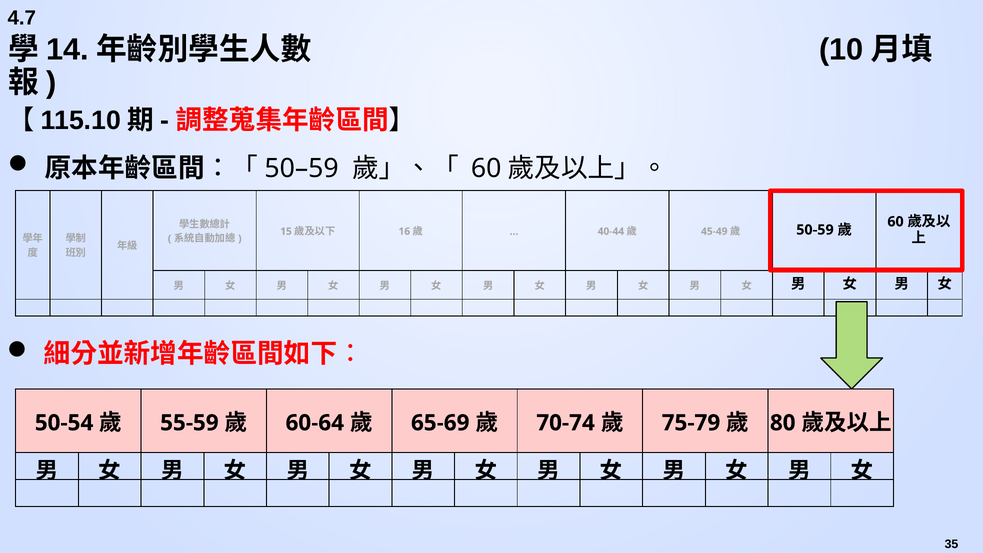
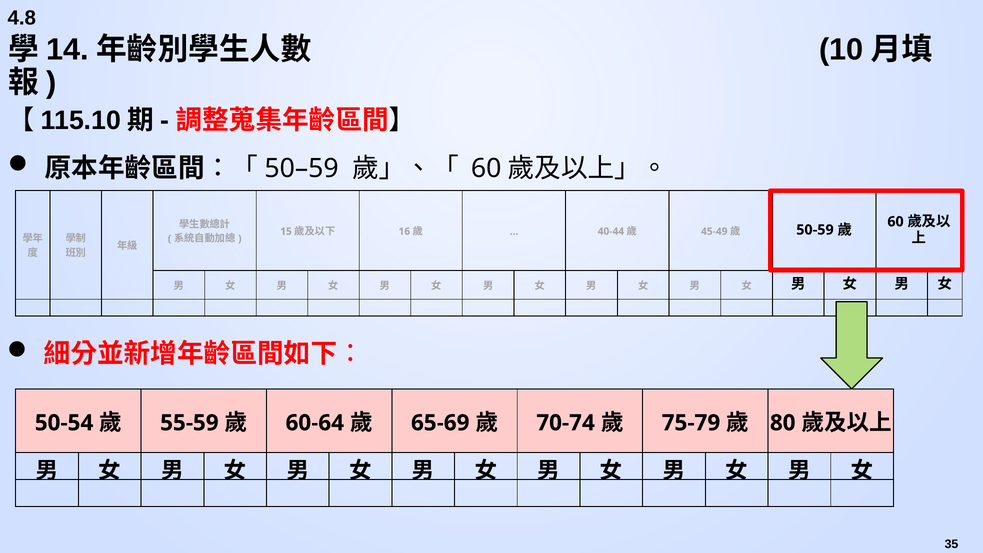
4.7: 4.7 -> 4.8 (22, 18)
